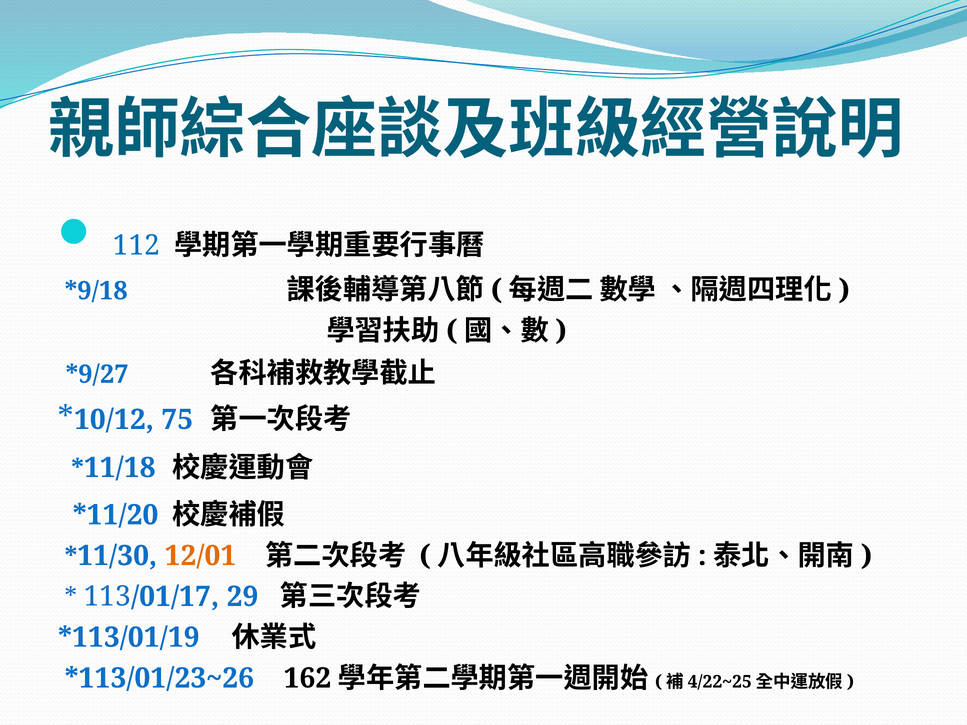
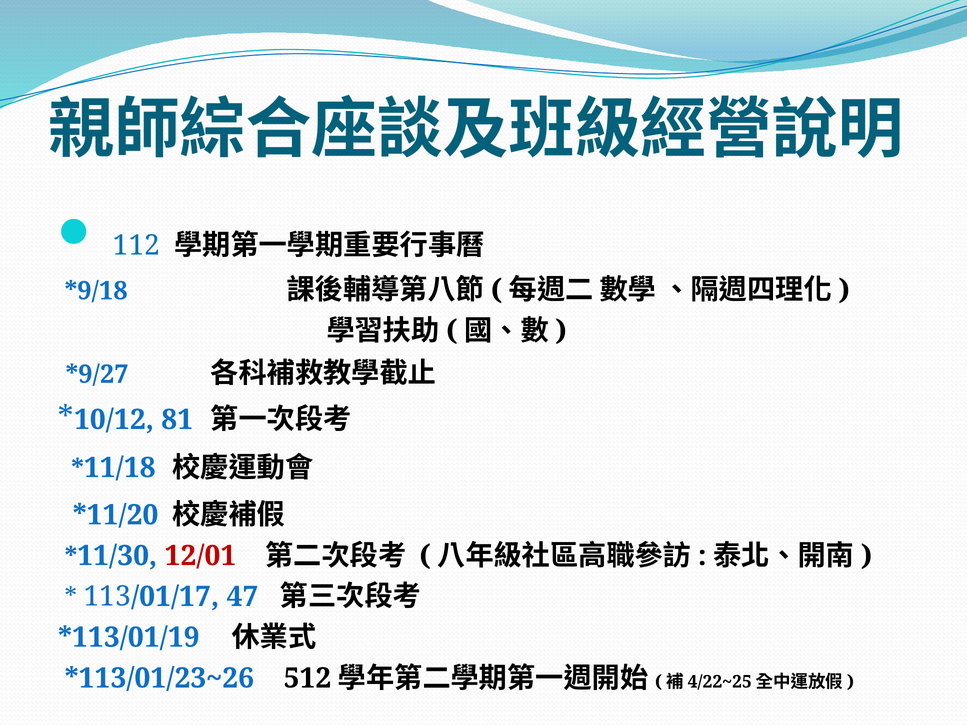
75: 75 -> 81 (177, 420)
12/01 colour: orange -> red (200, 556)
29: 29 -> 47 (242, 597)
162: 162 -> 512 (307, 678)
